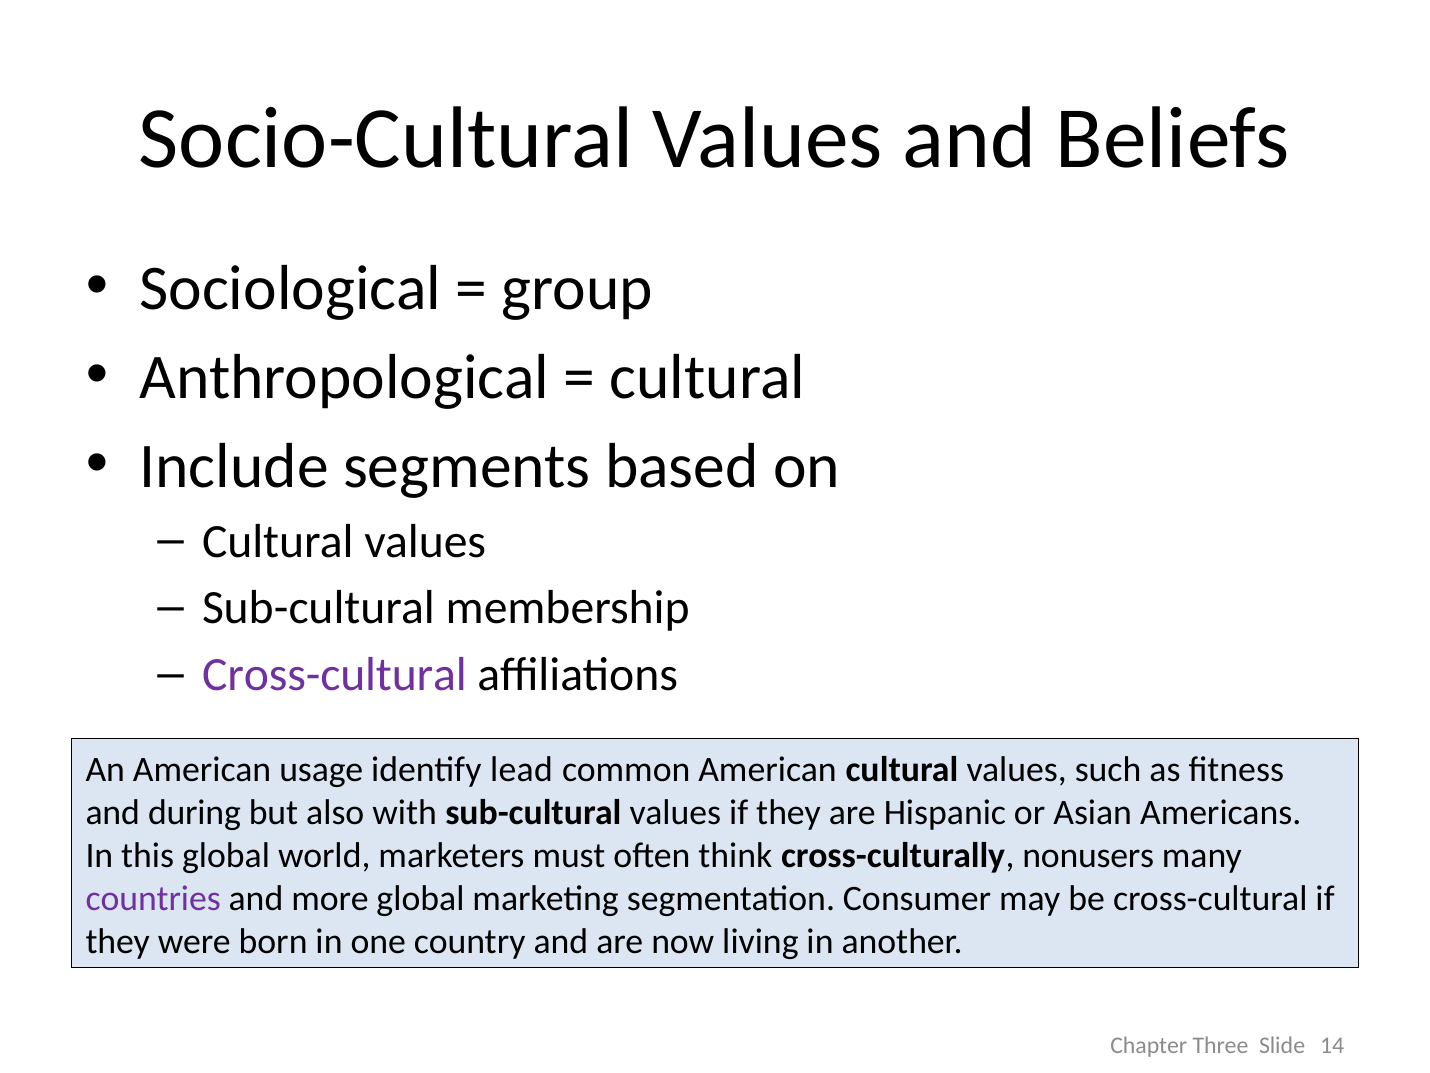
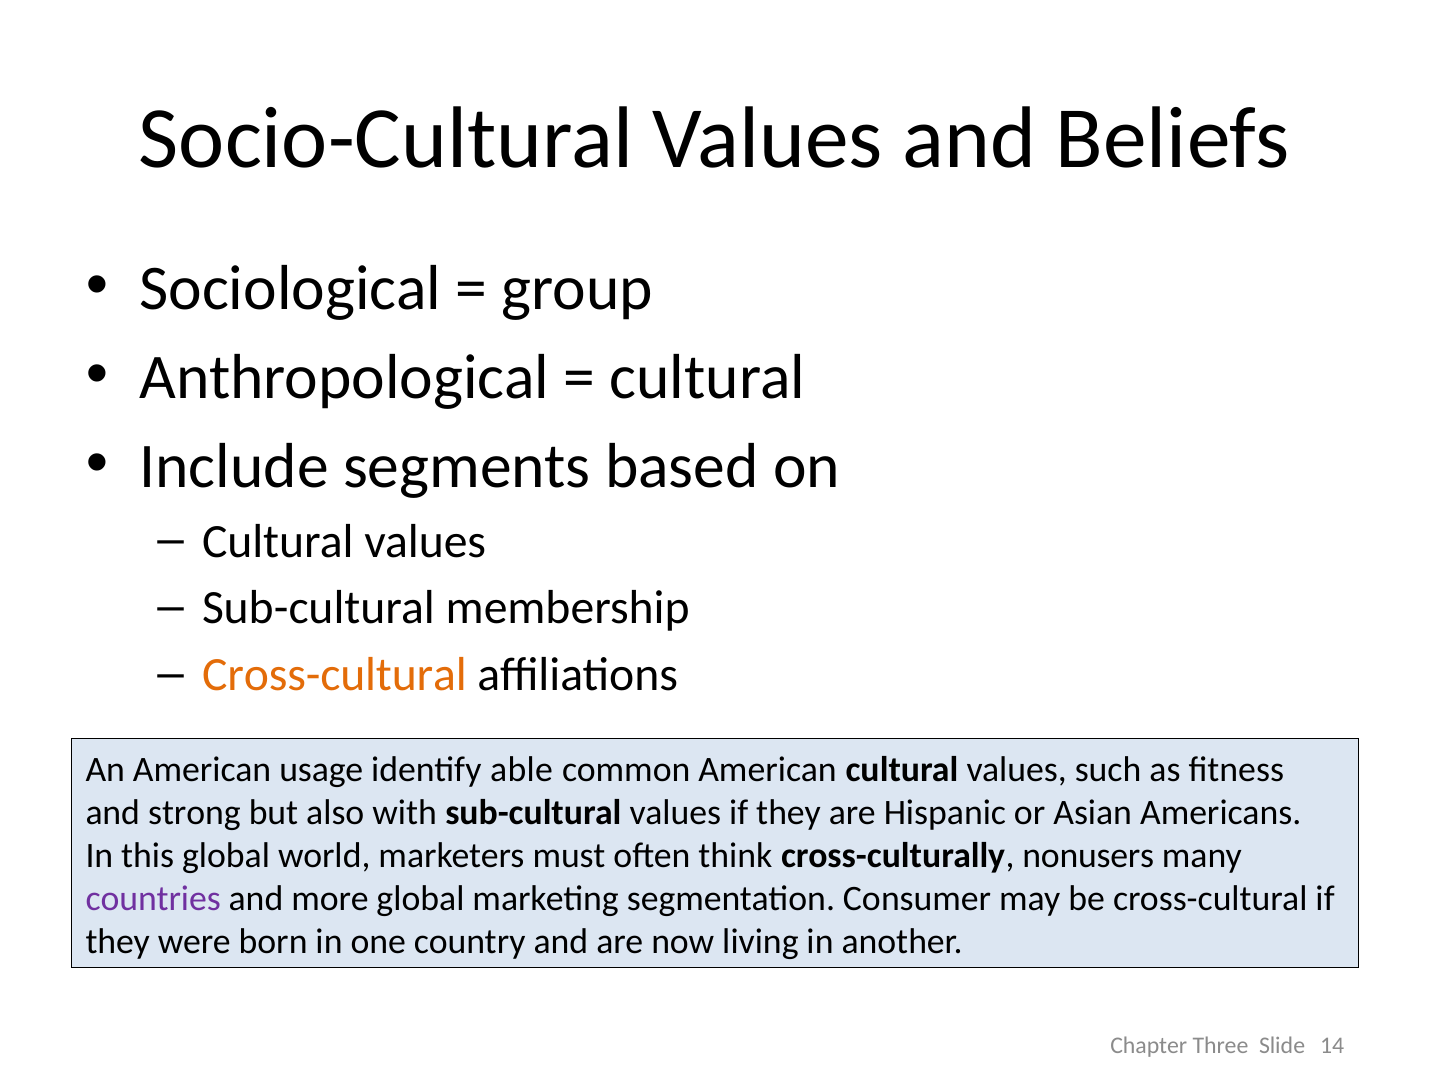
Cross-cultural colour: purple -> orange (334, 675)
lead: lead -> able (522, 770)
during: during -> strong (194, 812)
